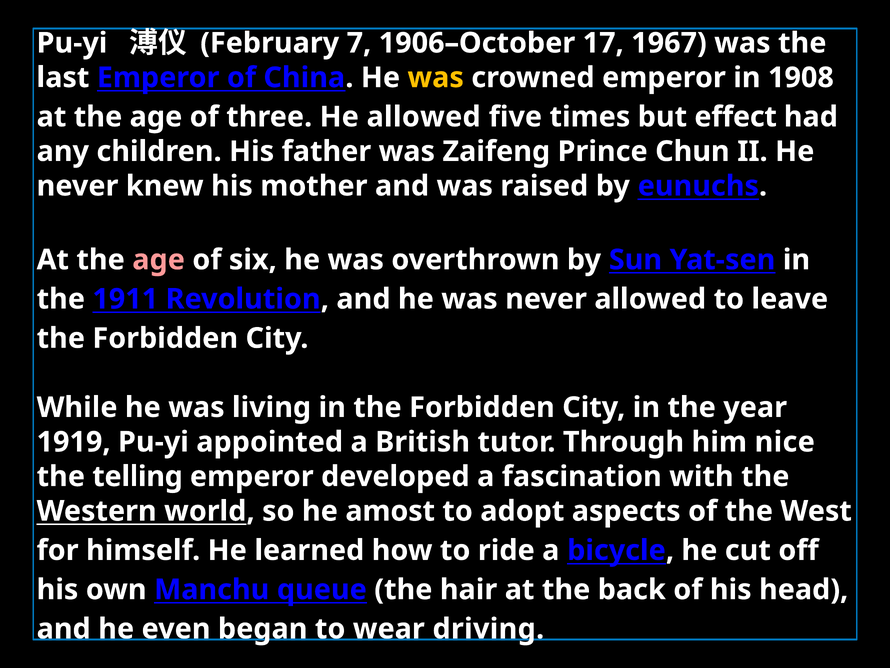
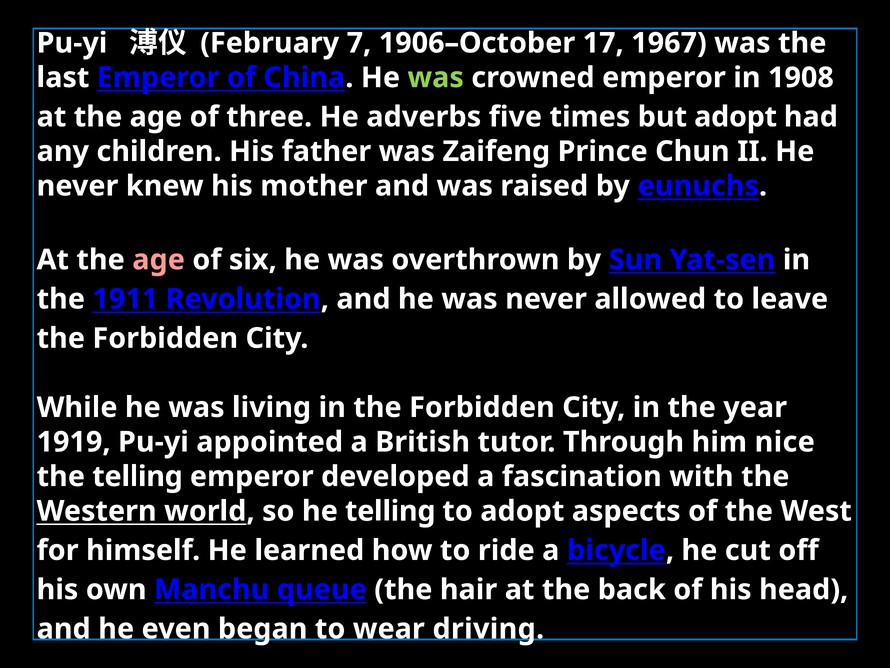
was colour: yellow -> light green (436, 78)
He allowed: allowed -> adverbs (424, 117)
but effect: effect -> adopt (736, 117)
he amost: amost -> telling (390, 511)
